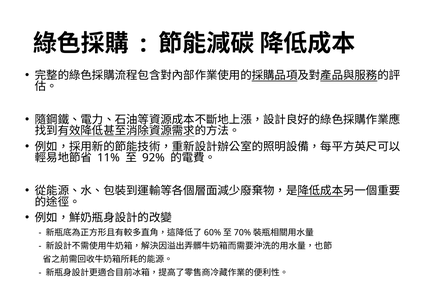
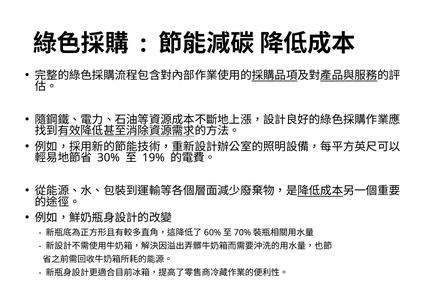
11%: 11% -> 30% (109, 158)
92%: 92% -> 19% (153, 158)
